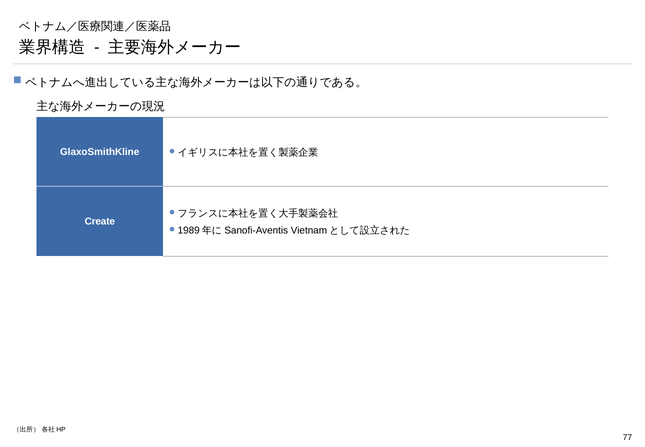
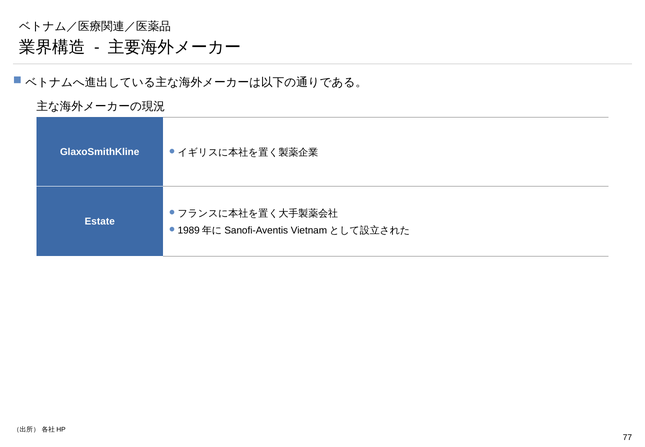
Create: Create -> Estate (100, 221)
